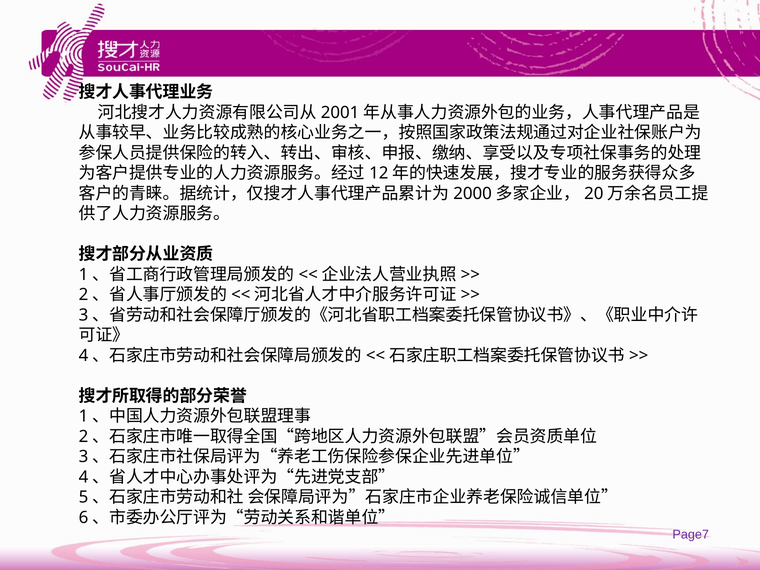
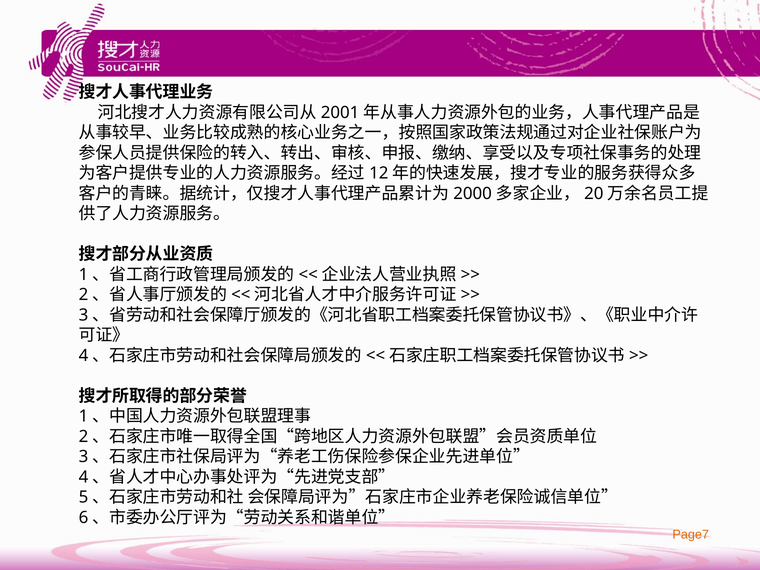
Page7 colour: purple -> orange (691, 535)
